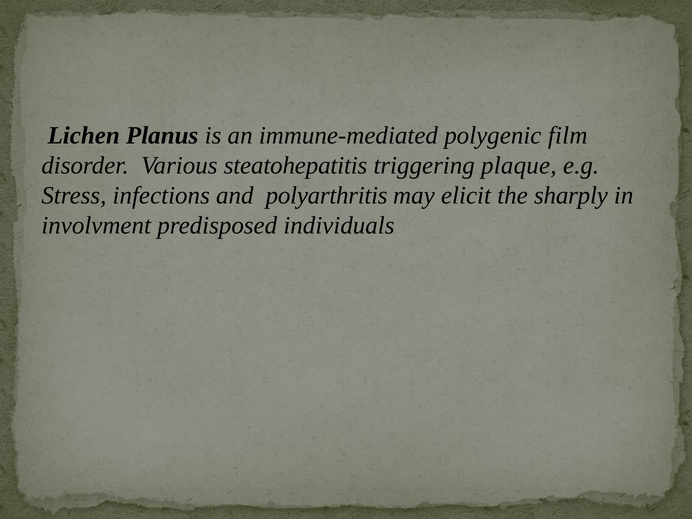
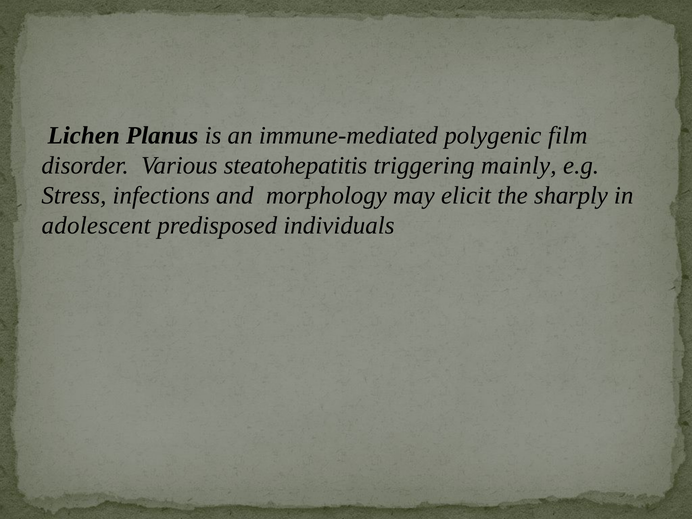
plaque: plaque -> mainly (519, 165)
polyarthritis: polyarthritis -> morphology (326, 195)
involvment: involvment -> adolescent (96, 225)
